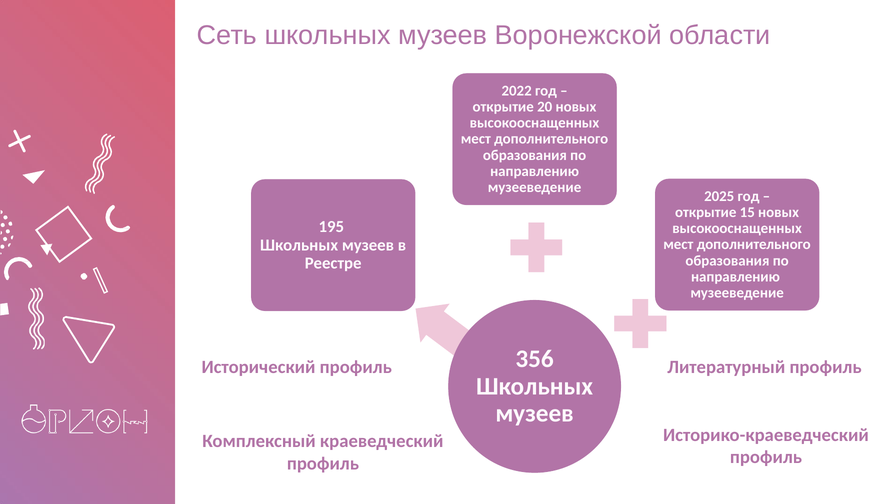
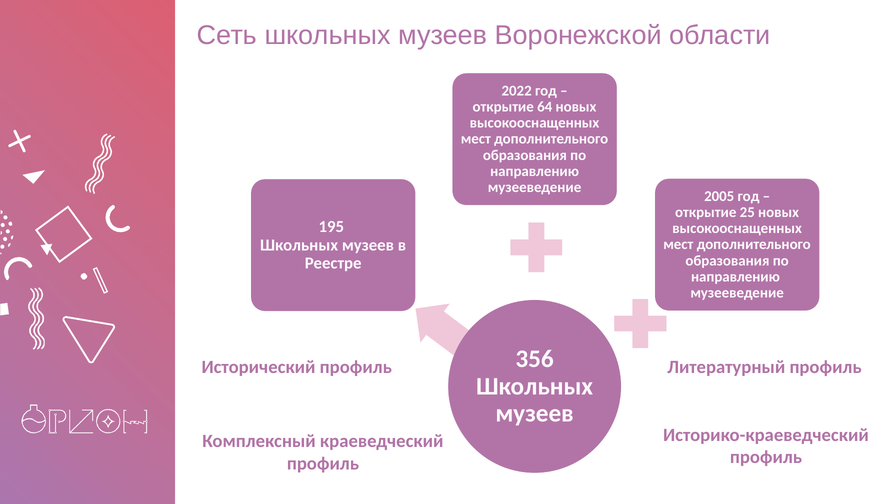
20: 20 -> 64 (545, 107)
2025: 2025 -> 2005 (719, 196)
15: 15 -> 25 (747, 212)
